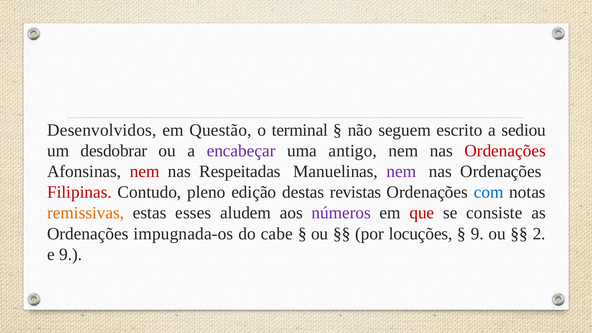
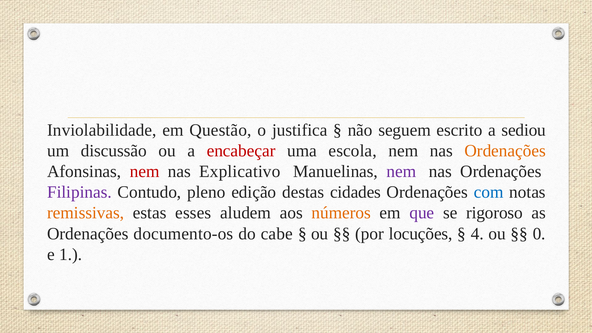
Desenvolvidos: Desenvolvidos -> Inviolabilidade (102, 130)
terminal: terminal -> justifica (300, 130)
desdobrar: desdobrar -> discussão (114, 151)
encabeçar colour: purple -> red (241, 151)
antigo: antigo -> escola (353, 151)
Ordenações colour: red -> orange (505, 151)
Respeitadas: Respeitadas -> Explicativo (240, 171)
Filipinas colour: red -> purple (79, 192)
revistas: revistas -> cidades (356, 192)
números colour: purple -> orange (341, 213)
que colour: red -> purple (422, 213)
consiste: consiste -> rigoroso (494, 213)
impugnada-os: impugnada-os -> documento-os (183, 234)
9: 9 -> 4 (477, 234)
2: 2 -> 0 (539, 234)
e 9: 9 -> 1 (71, 254)
